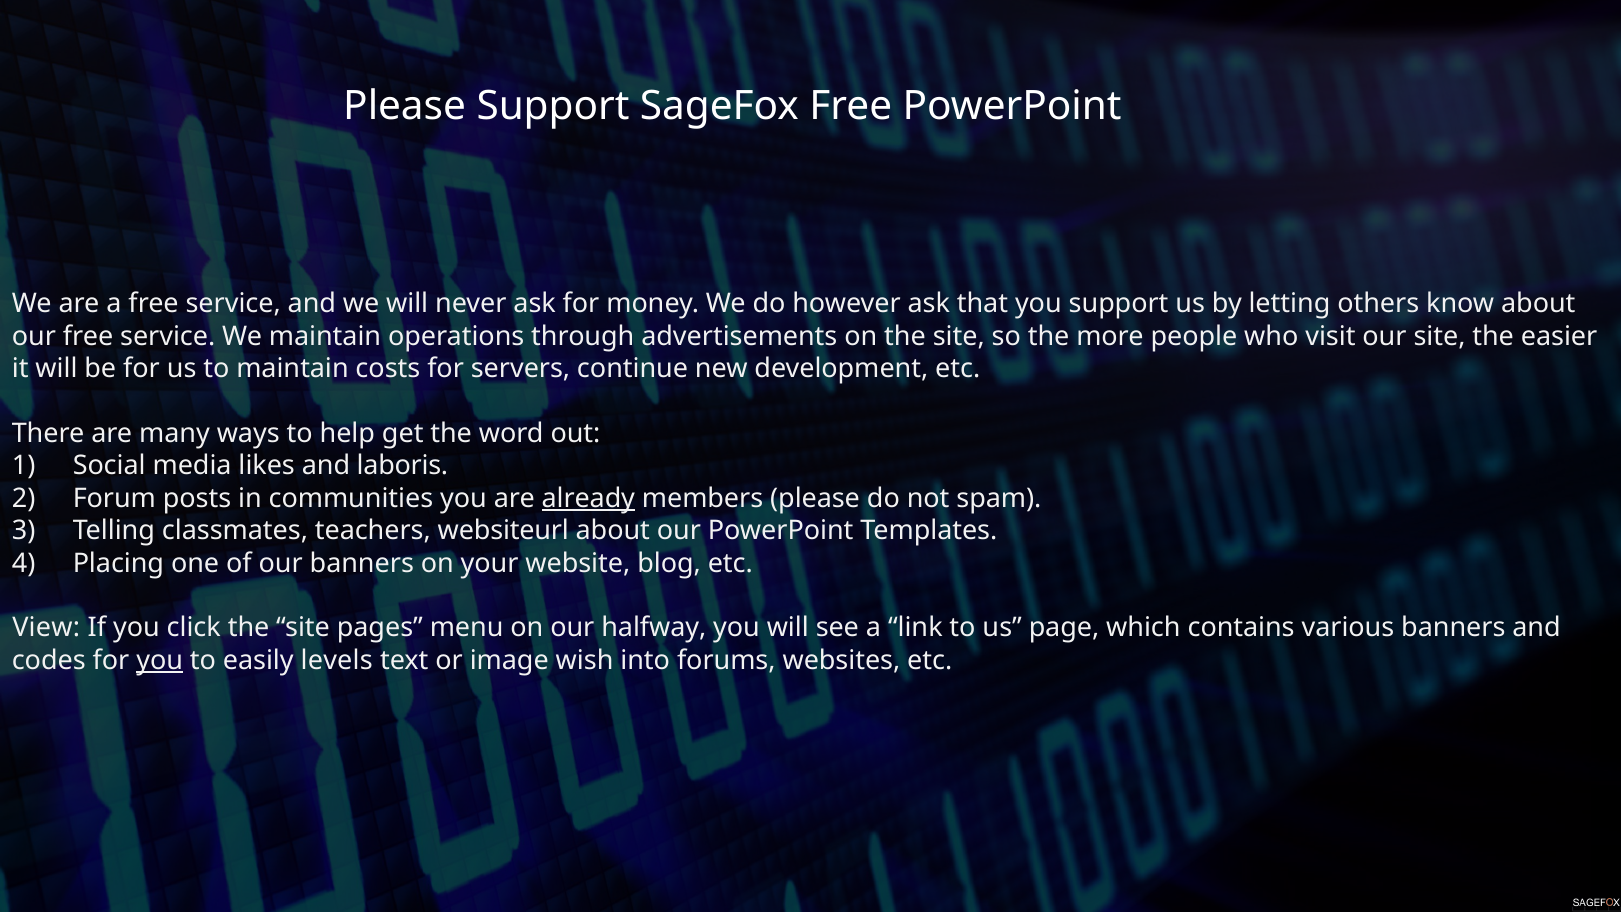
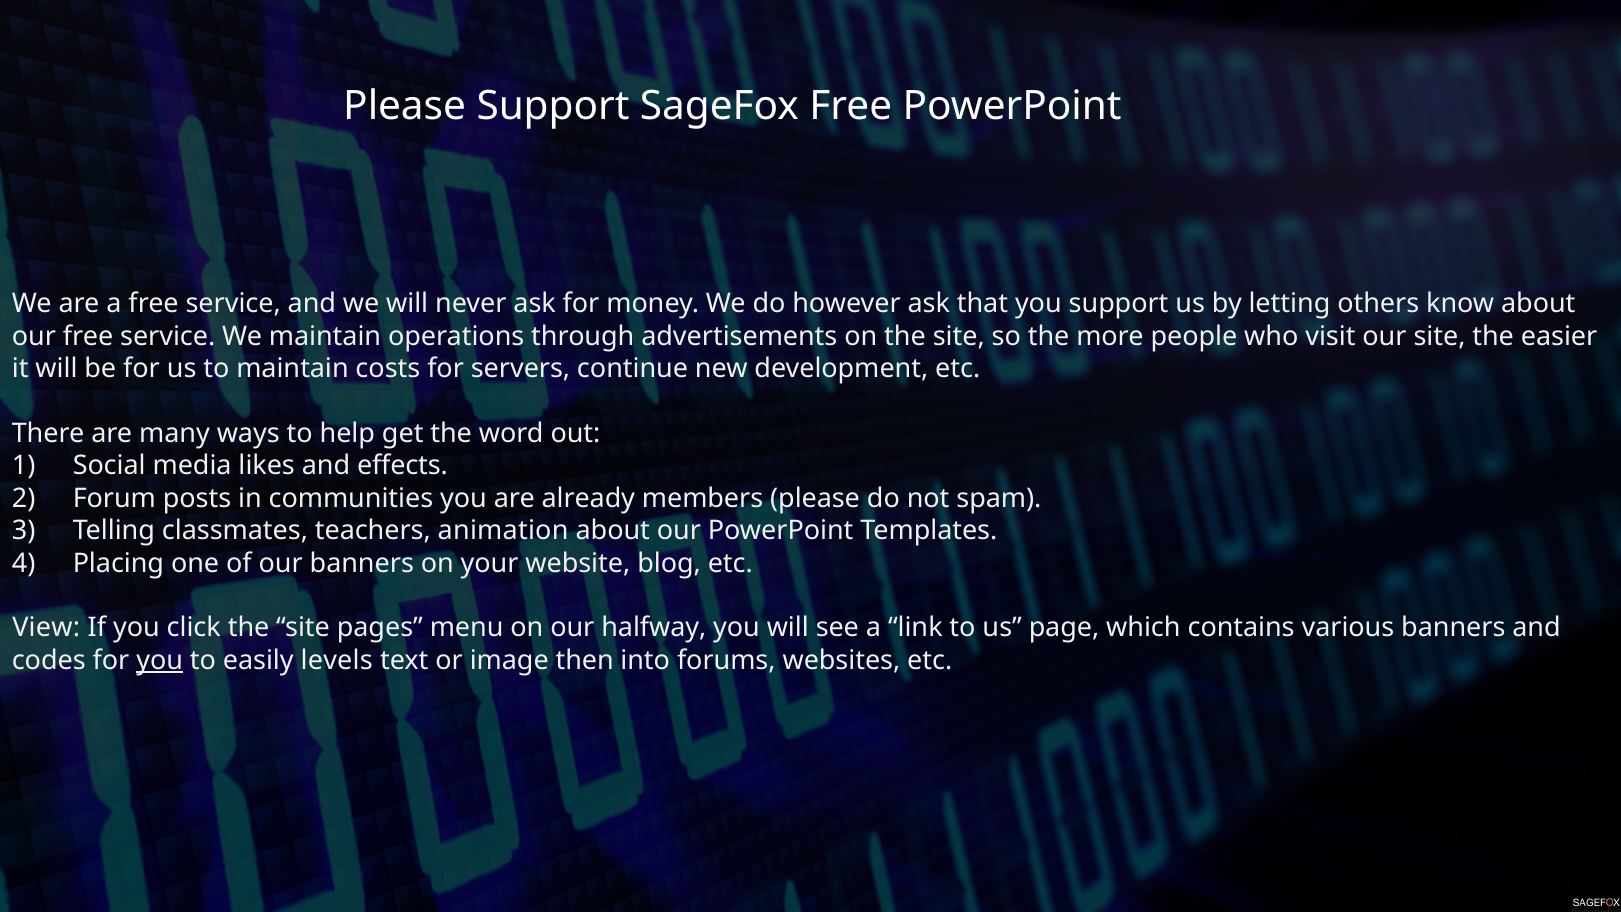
laboris: laboris -> effects (402, 466)
already underline: present -> none (588, 498)
websiteurl: websiteurl -> animation (503, 531)
wish: wish -> then (585, 660)
